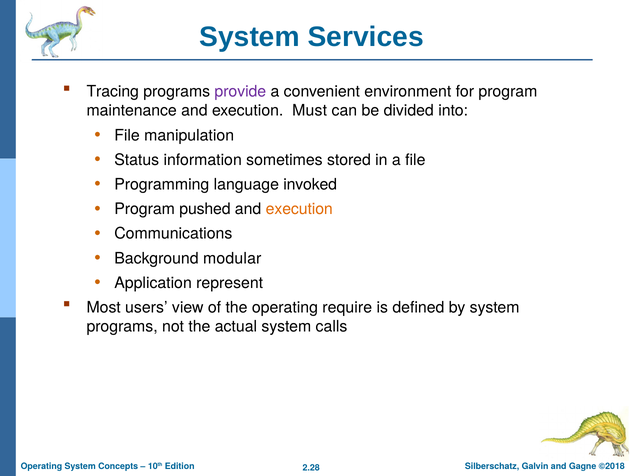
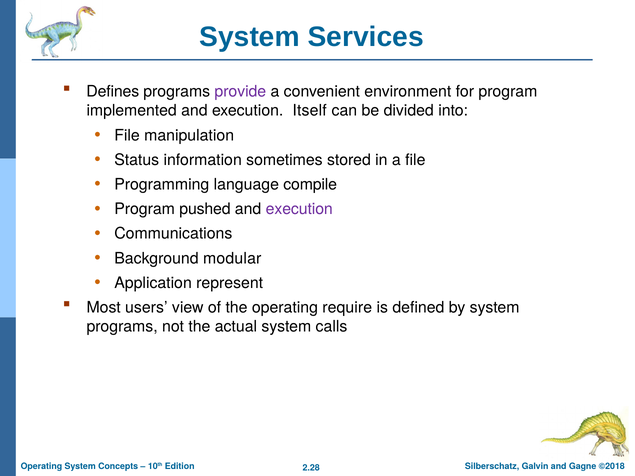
Tracing: Tracing -> Defines (113, 92)
maintenance: maintenance -> implemented (132, 111)
Must: Must -> Itself (310, 111)
invoked: invoked -> compile (310, 185)
execution colour: orange -> purple (299, 209)
